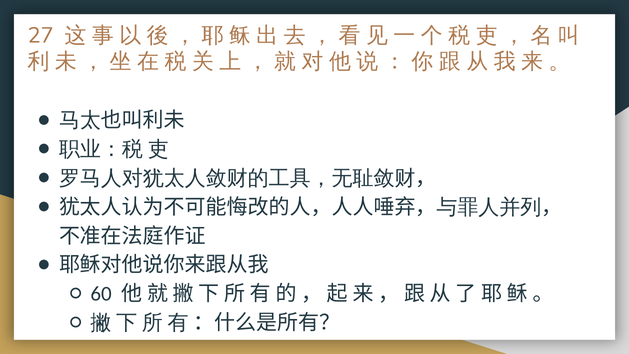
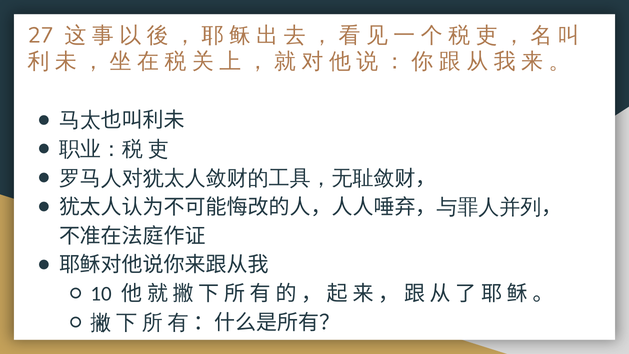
60: 60 -> 10 (101, 294)
